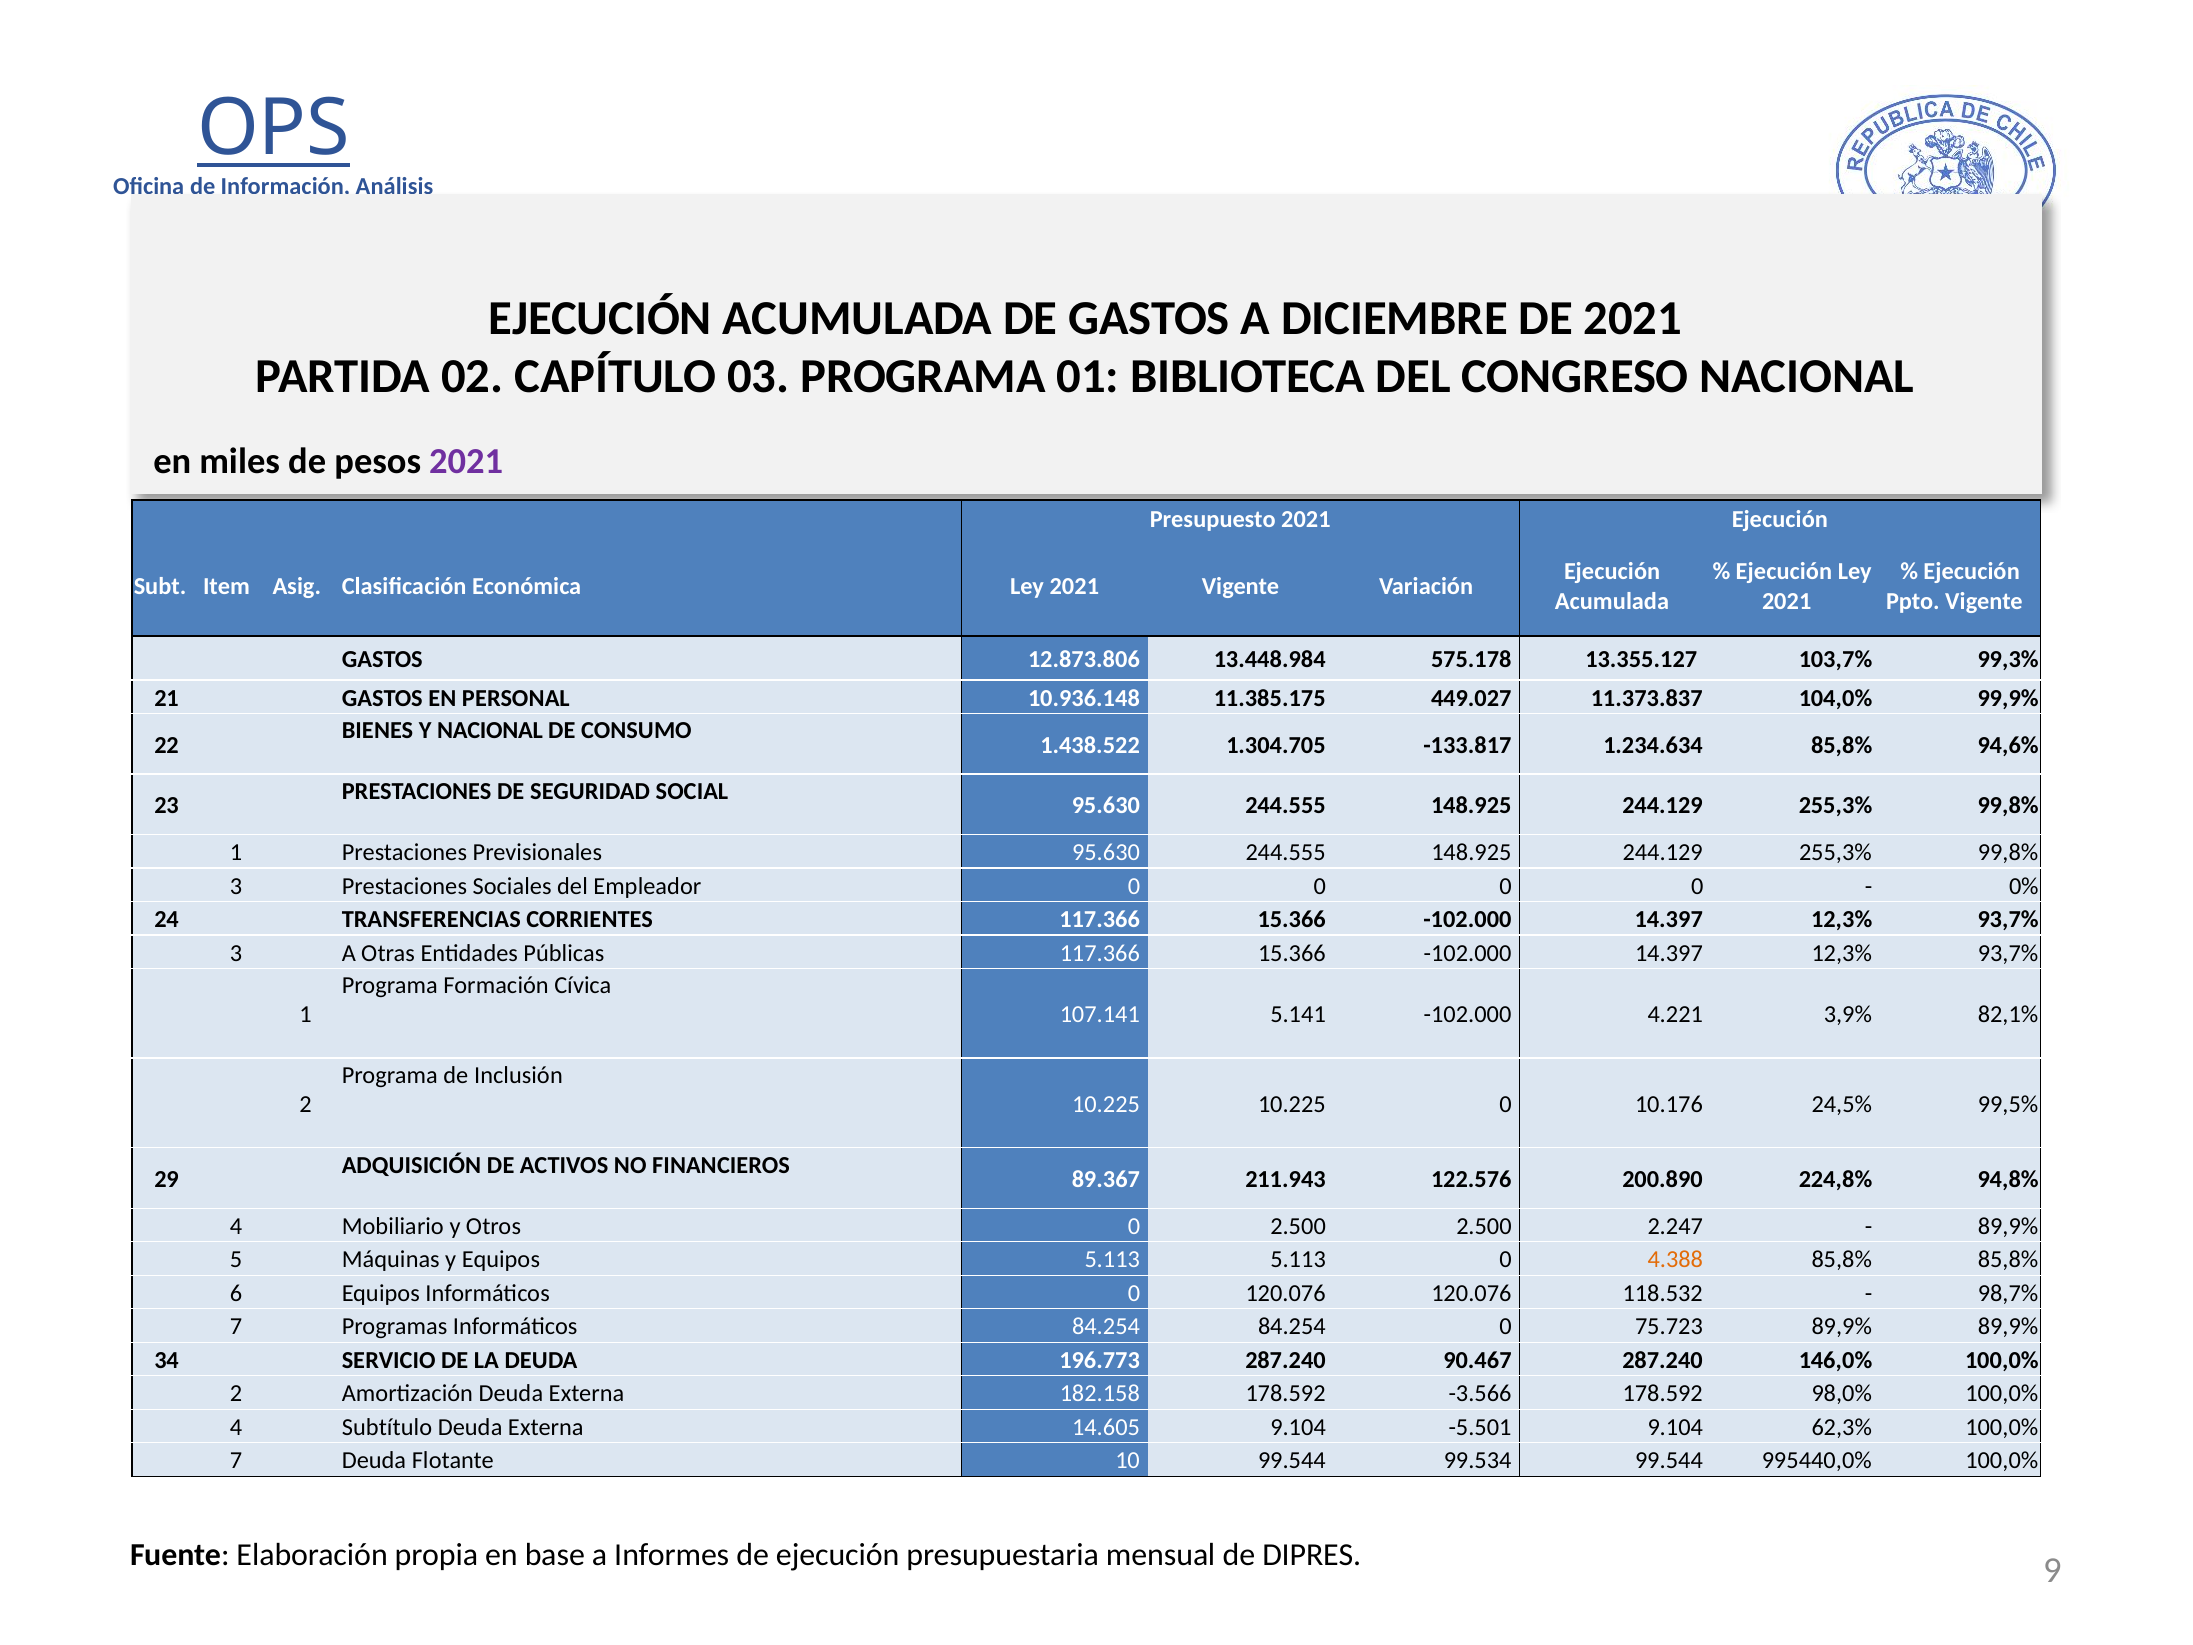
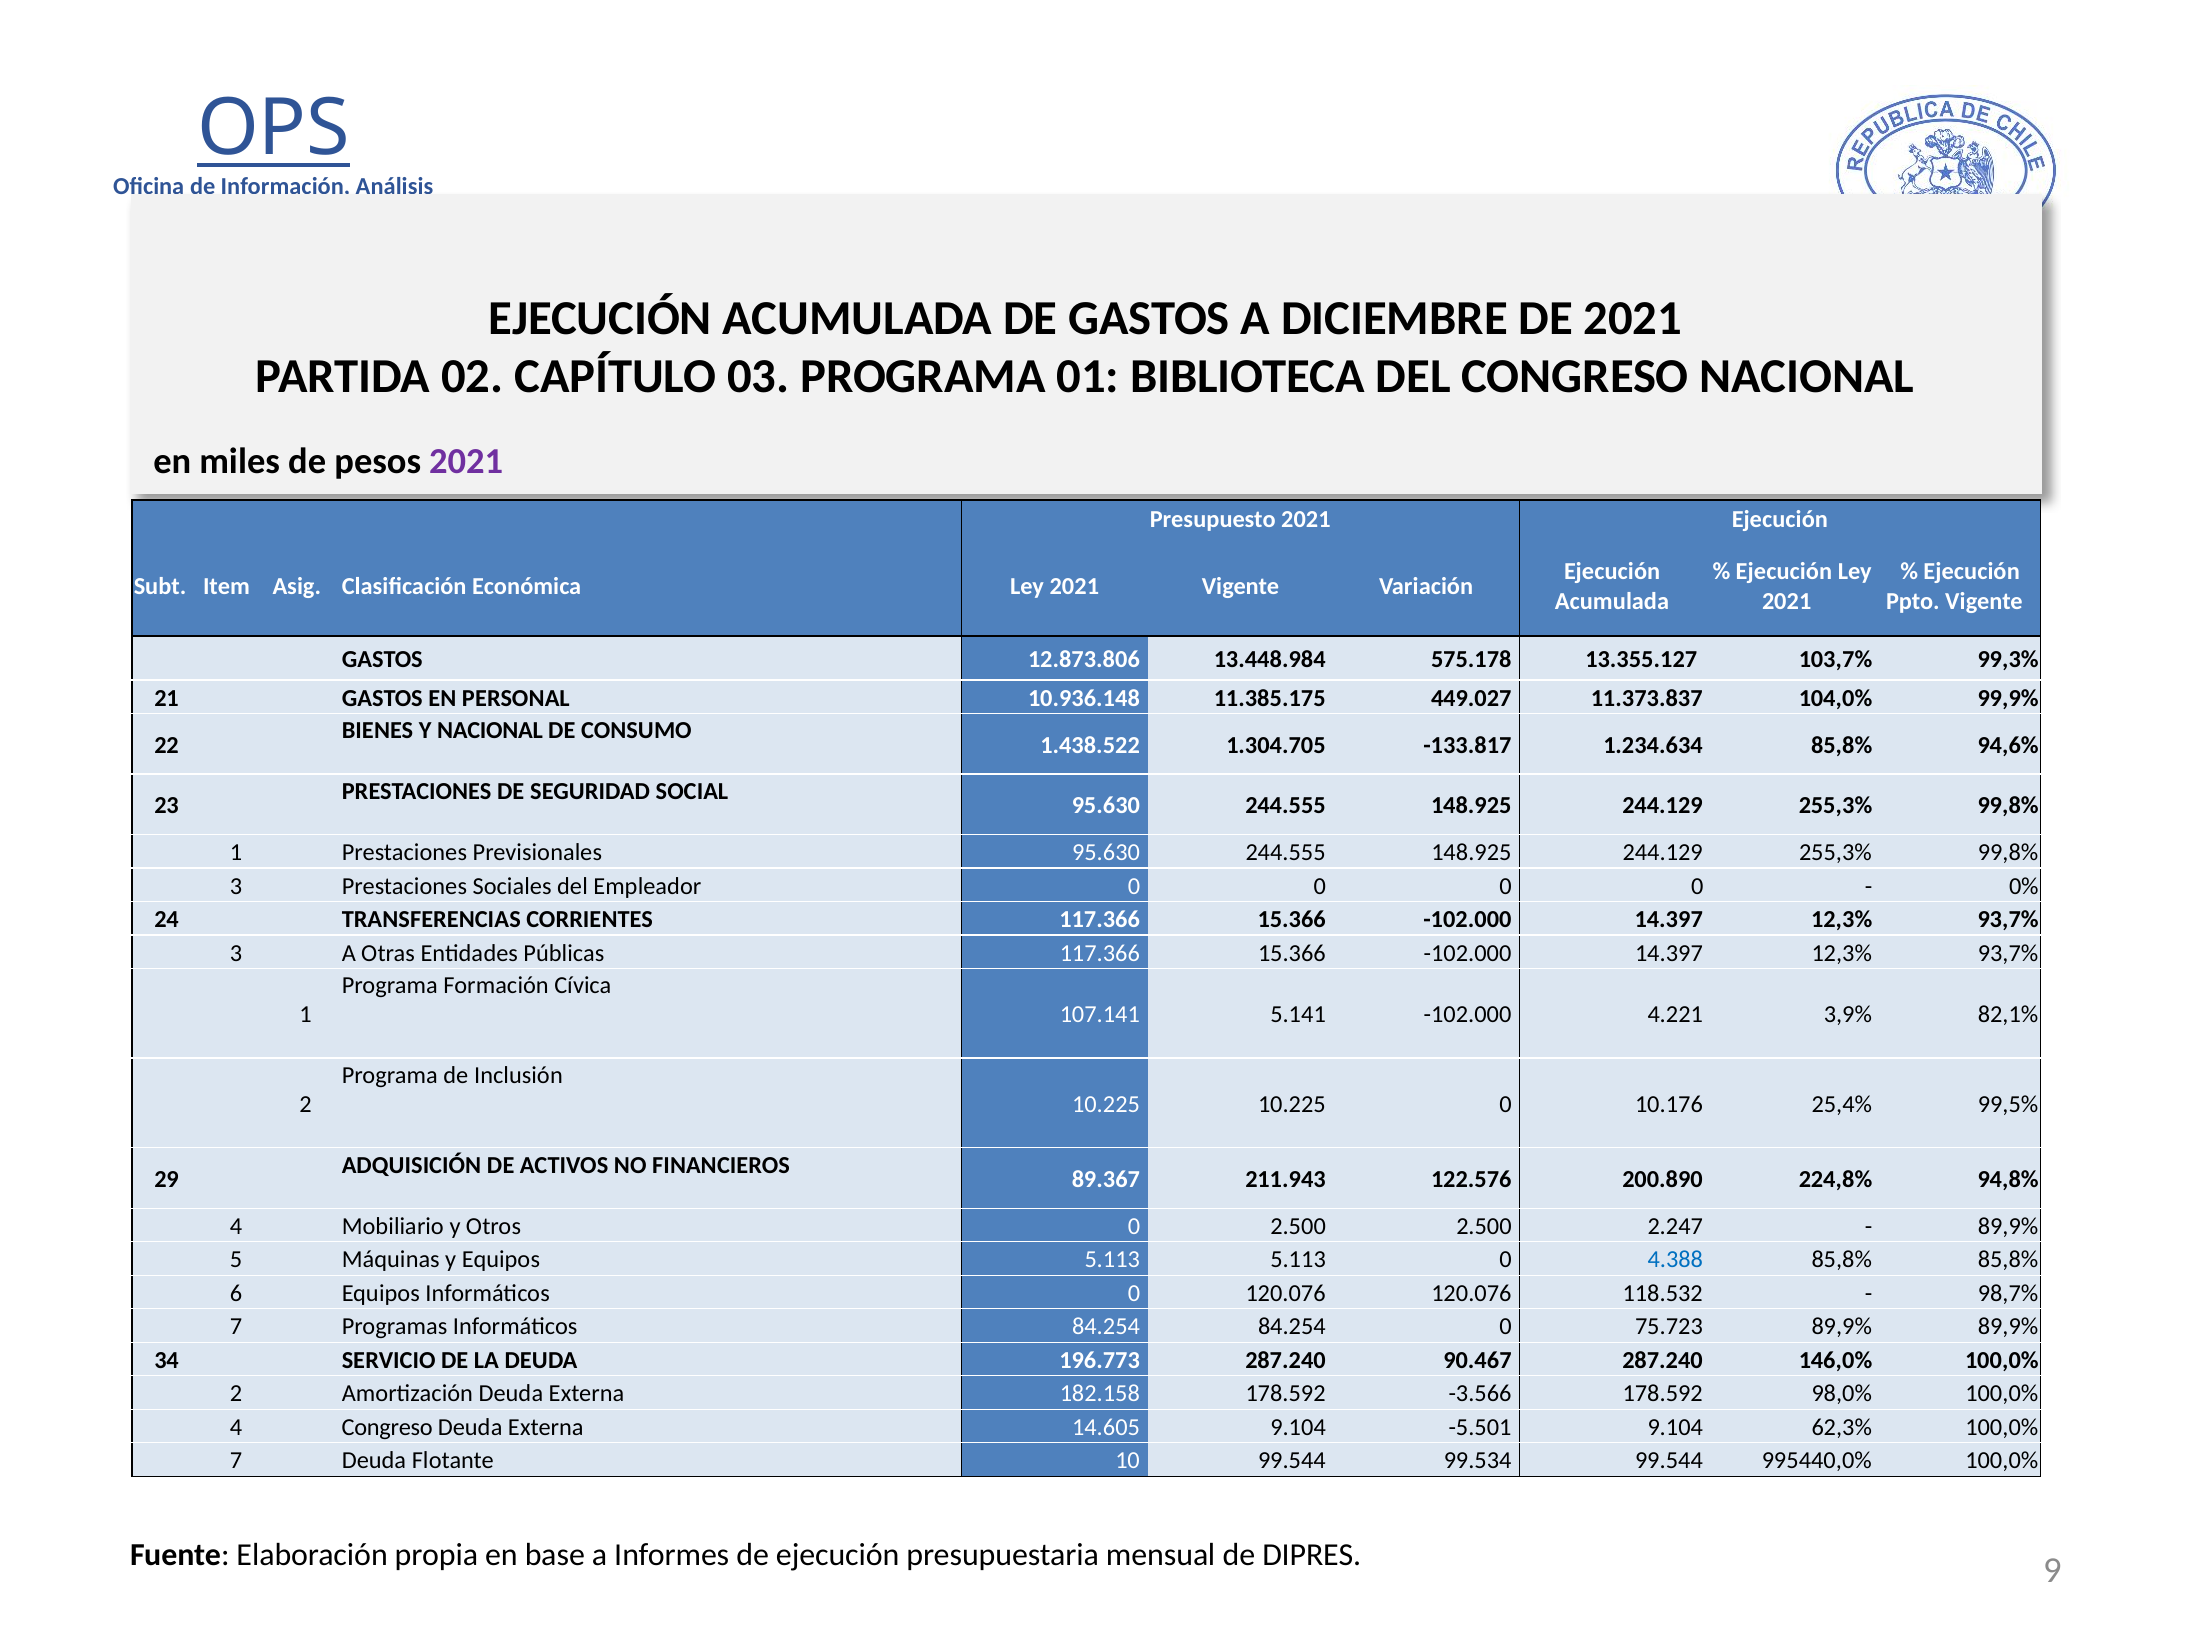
24,5%: 24,5% -> 25,4% (1842, 1104)
4.388 colour: orange -> blue (1675, 1260)
4 Subtítulo: Subtítulo -> Congreso (387, 1427)
